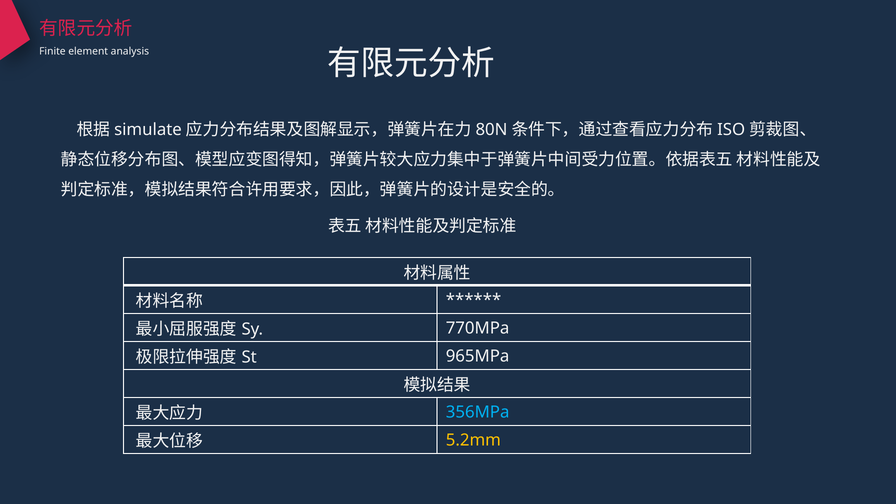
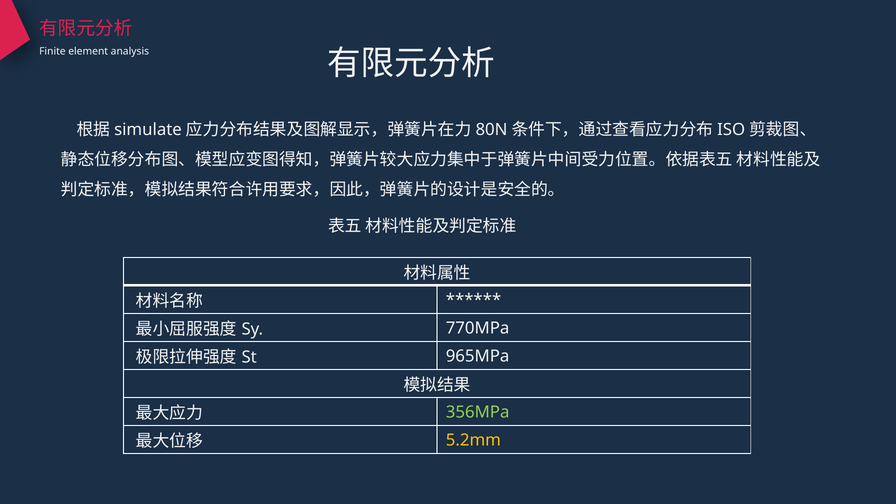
356MPa colour: light blue -> light green (478, 412)
